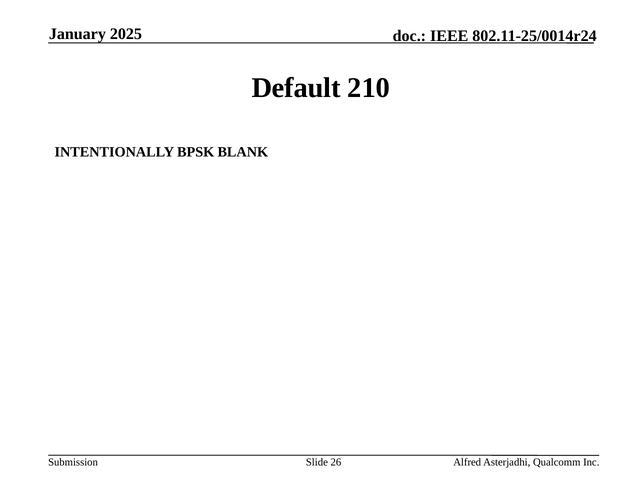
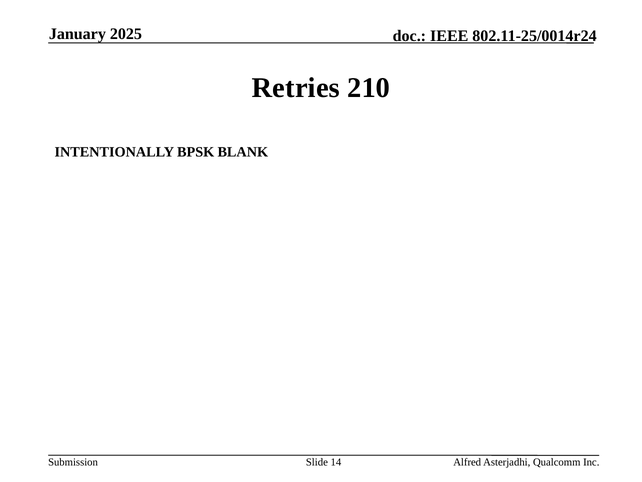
Default: Default -> Retries (296, 88)
26: 26 -> 14 (336, 462)
